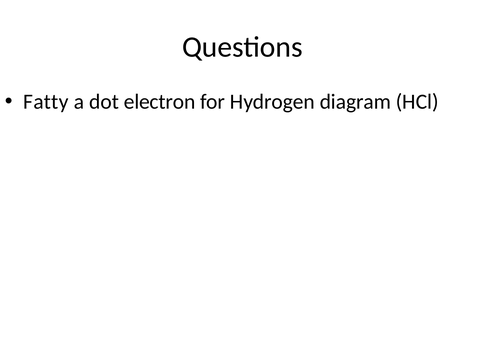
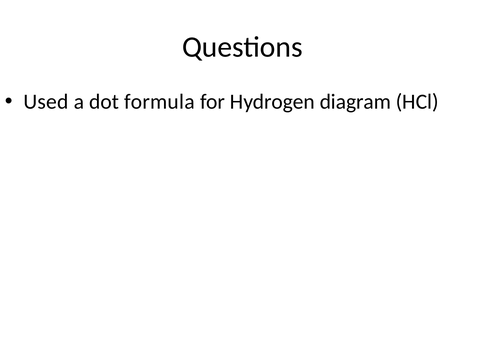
Fatty: Fatty -> Used (46, 102)
electron: electron -> formula (159, 102)
